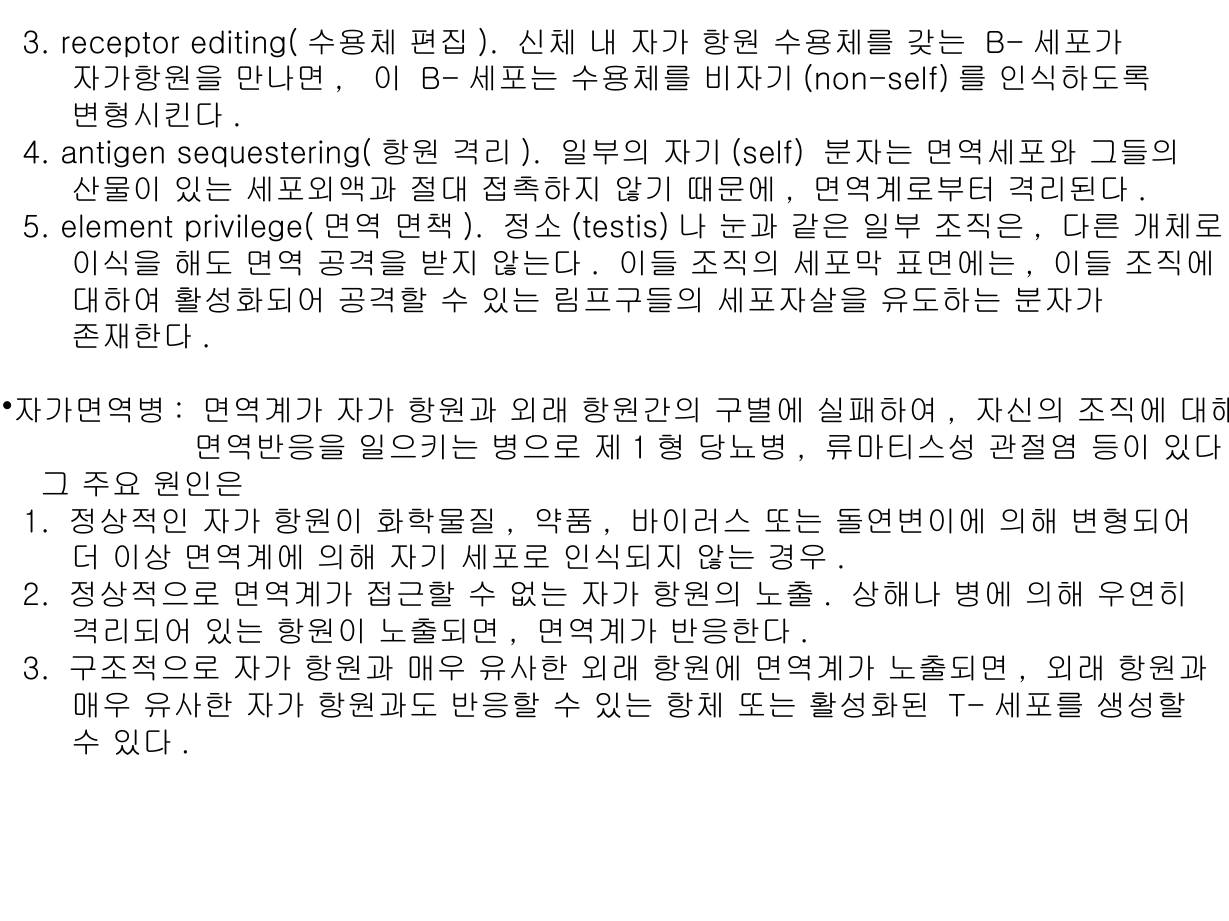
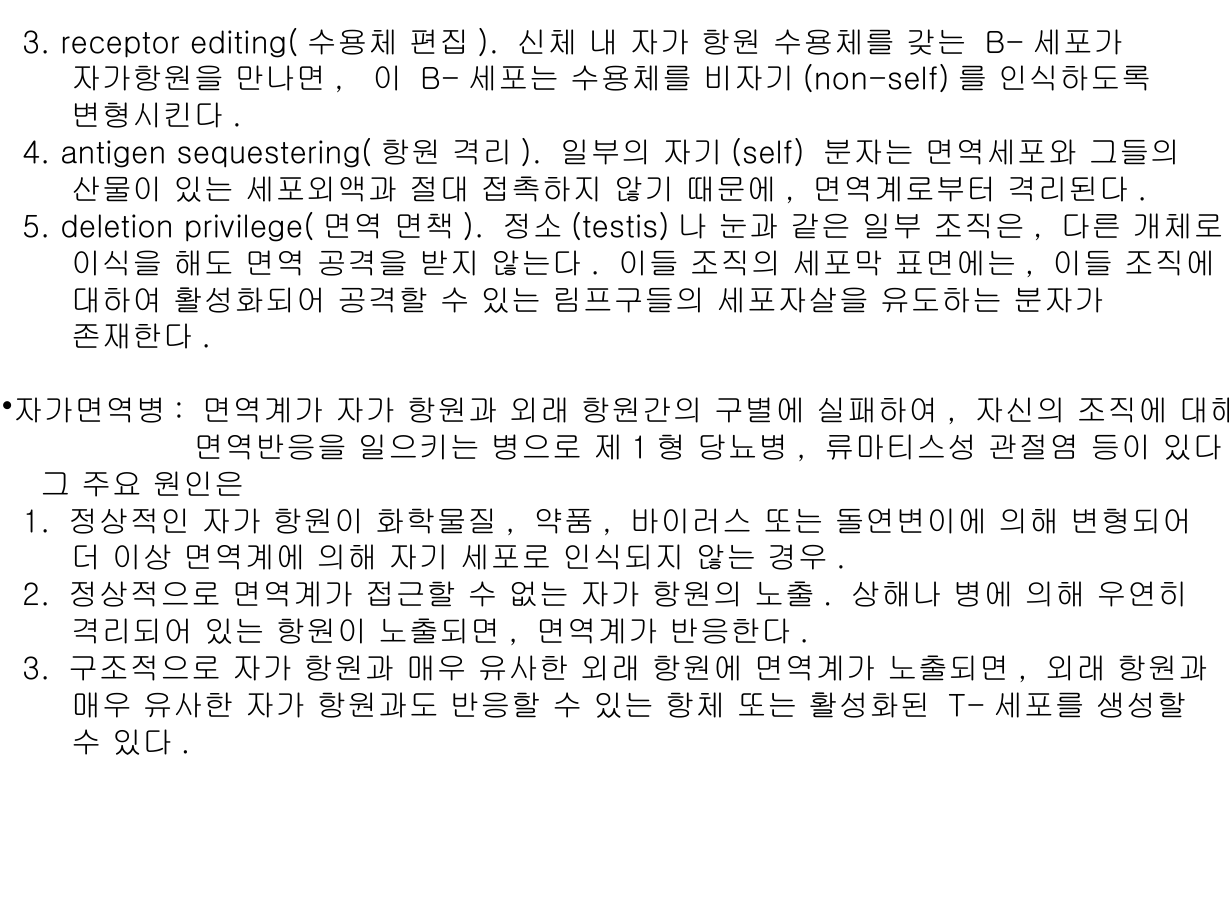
element: element -> deletion (117, 227)
